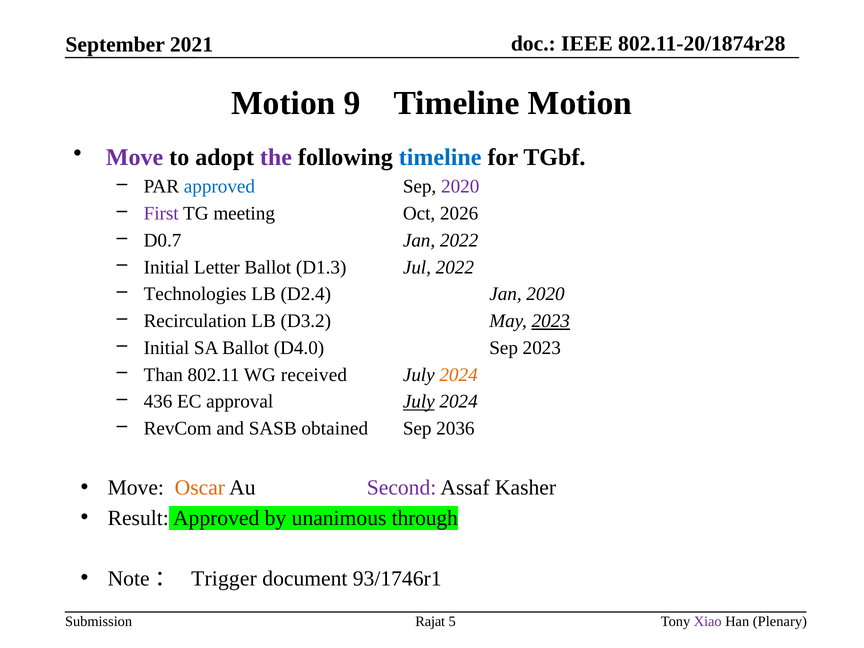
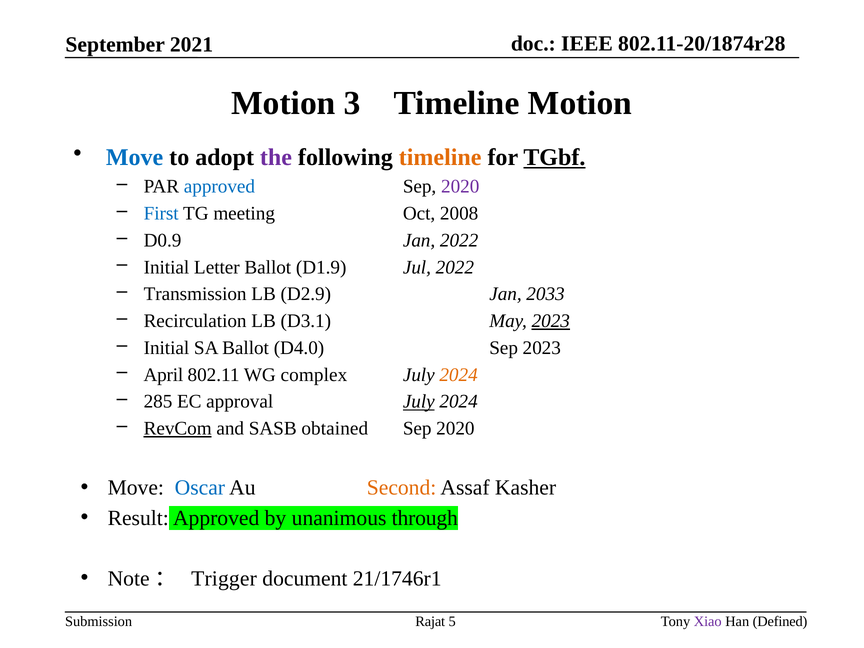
9: 9 -> 3 (352, 103)
Move colour: purple -> blue (135, 157)
timeline colour: blue -> orange (440, 157)
TGbf underline: none -> present (554, 157)
First colour: purple -> blue (161, 214)
2026: 2026 -> 2008 (459, 214)
D0.7: D0.7 -> D0.9 (163, 240)
D1.3: D1.3 -> D1.9 (321, 267)
Technologies: Technologies -> Transmission (195, 294)
D2.4: D2.4 -> D2.9 (306, 294)
Jan 2020: 2020 -> 2033 (546, 294)
D3.2: D3.2 -> D3.1 (306, 321)
Than: Than -> April (163, 375)
received: received -> complex (314, 375)
436: 436 -> 285 (158, 402)
RevCom underline: none -> present (178, 428)
2036: 2036 -> 2020 (455, 428)
Oscar colour: orange -> blue (200, 488)
Second colour: purple -> orange (402, 488)
93/1746r1: 93/1746r1 -> 21/1746r1 (397, 578)
Plenary: Plenary -> Defined (780, 621)
